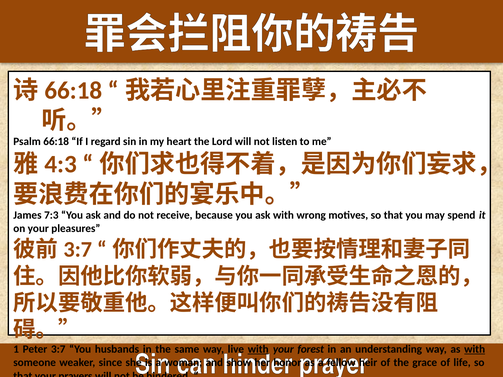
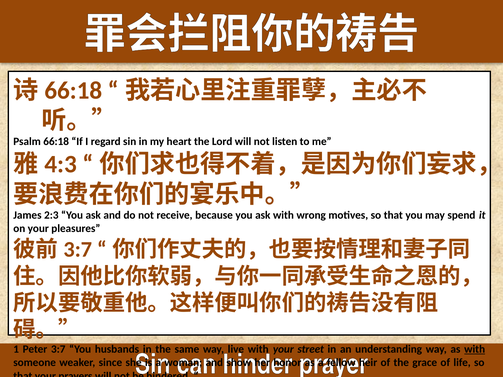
7:3: 7:3 -> 2:3 (51, 215)
with underline: present -> none (258, 349)
forest: forest -> street (311, 349)
